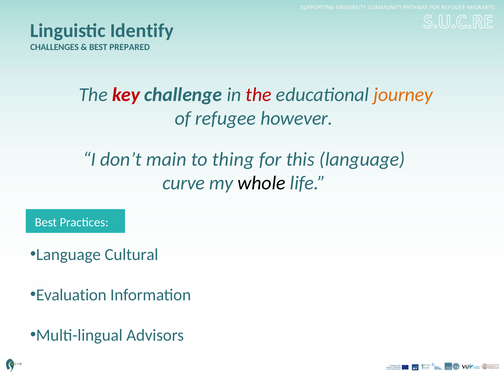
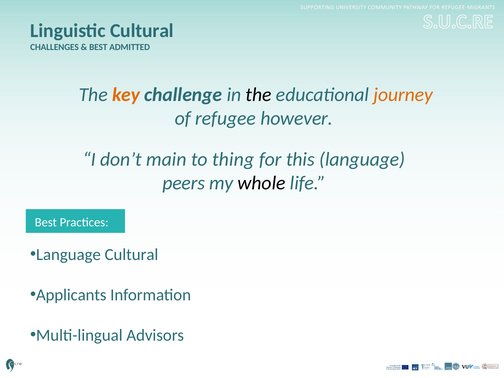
Linguistic Identify: Identify -> Cultural (142, 31)
PREPARED: PREPARED -> ADMITTED (130, 47)
key colour: red -> orange (126, 95)
the colour: red -> black (259, 95)
curve: curve -> peers (184, 183)
Evaluation: Evaluation -> Applicants (71, 295)
